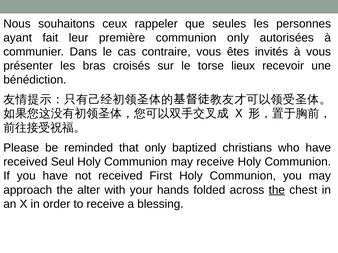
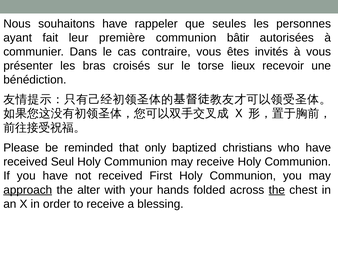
souhaitons ceux: ceux -> have (115, 24)
communion only: only -> bâtir (238, 38)
approach underline: none -> present (28, 190)
